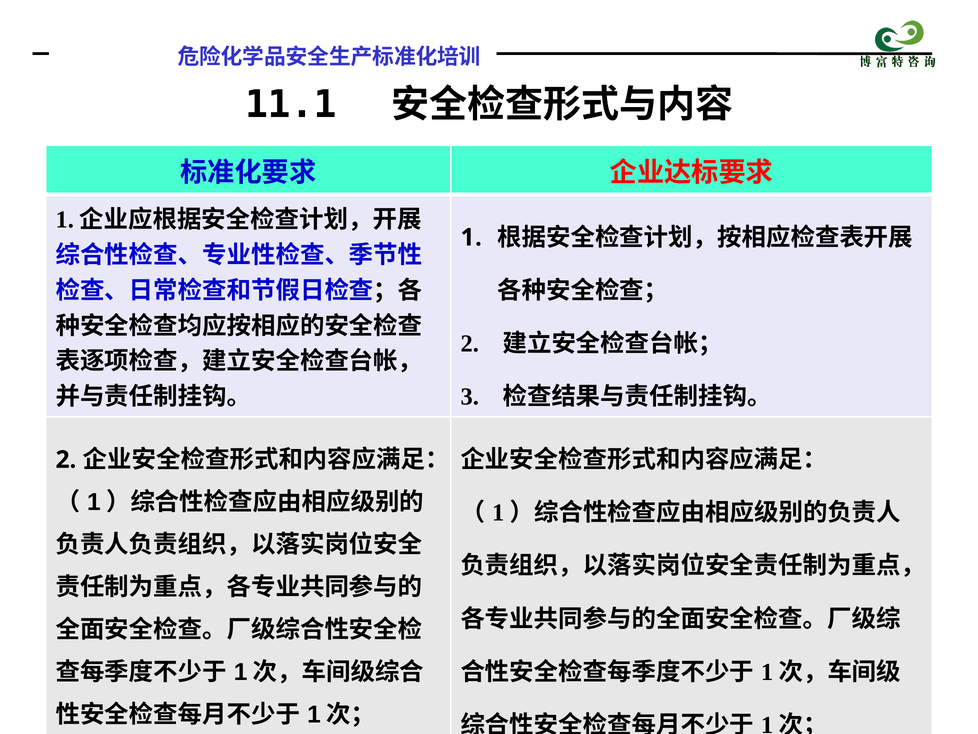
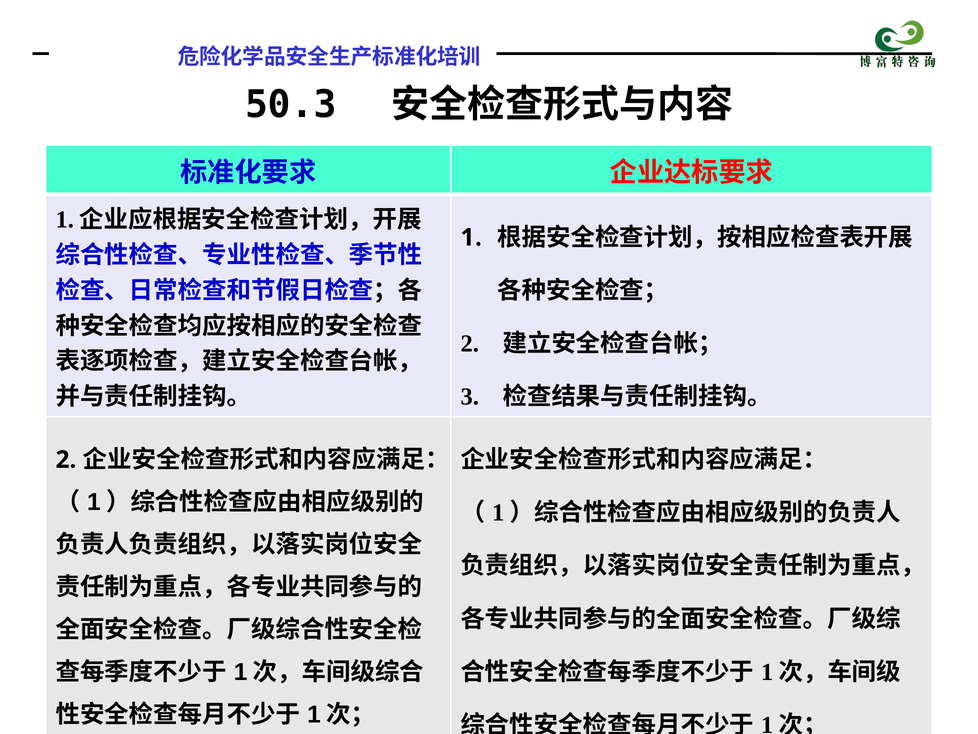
11.1: 11.1 -> 50.3 (291, 104)
